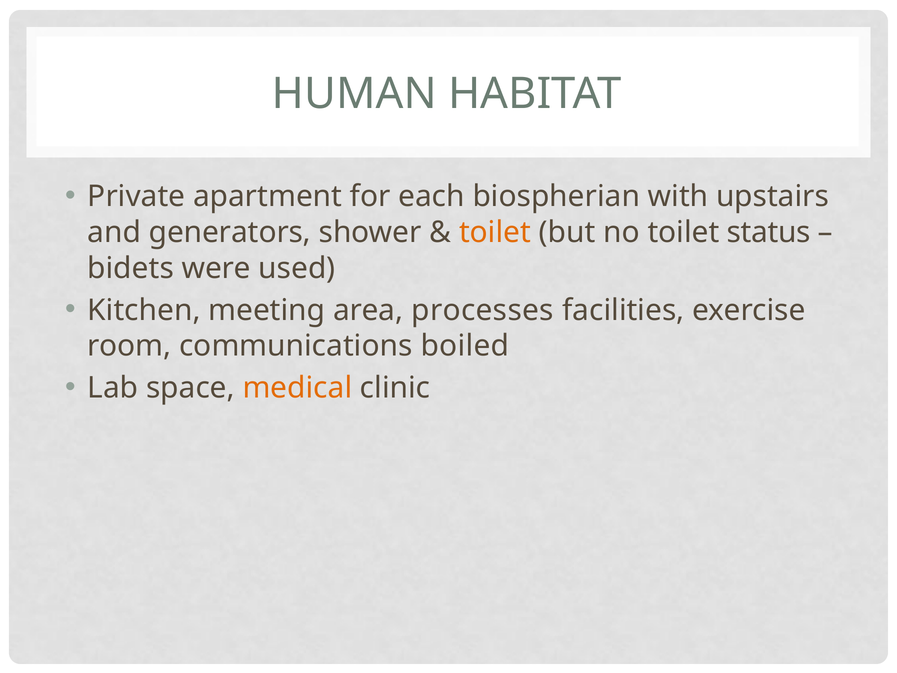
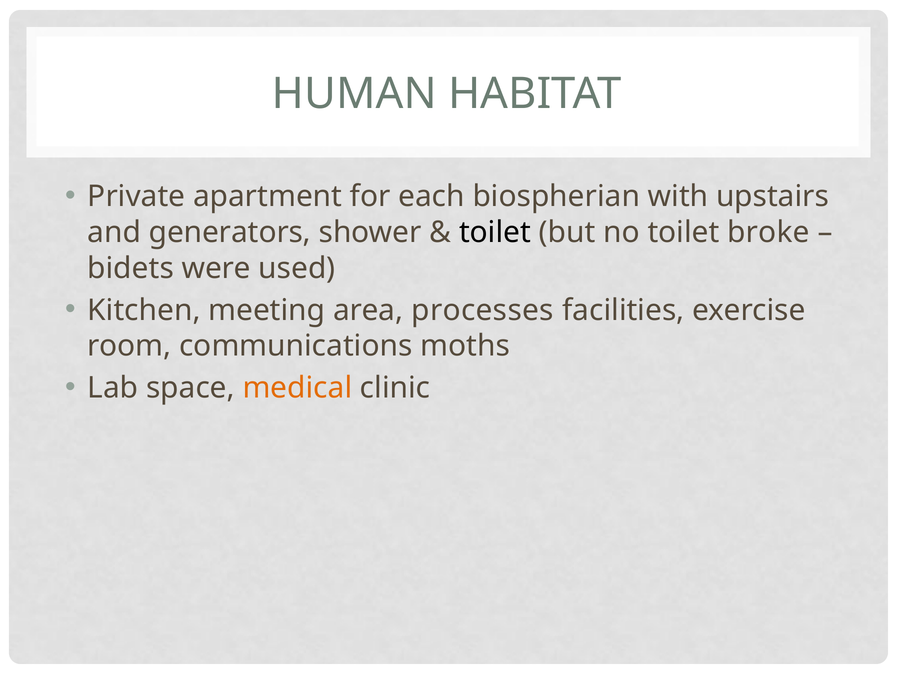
toilet colour: orange -> black (495, 232)
status: status -> broke (768, 232)
boiled: boiled -> moths (465, 346)
